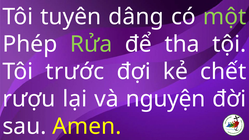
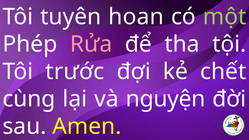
dâng: dâng -> hoan (136, 17)
Rửa colour: light green -> pink (91, 44)
rượu: rượu -> cùng (29, 99)
